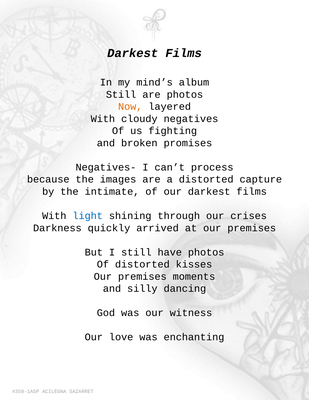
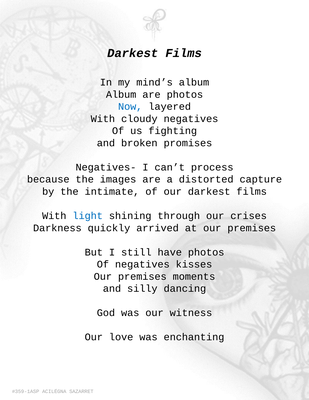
Still: Still -> Album (121, 95)
Now colour: orange -> blue (130, 107)
Of distorted: distorted -> negatives (142, 264)
